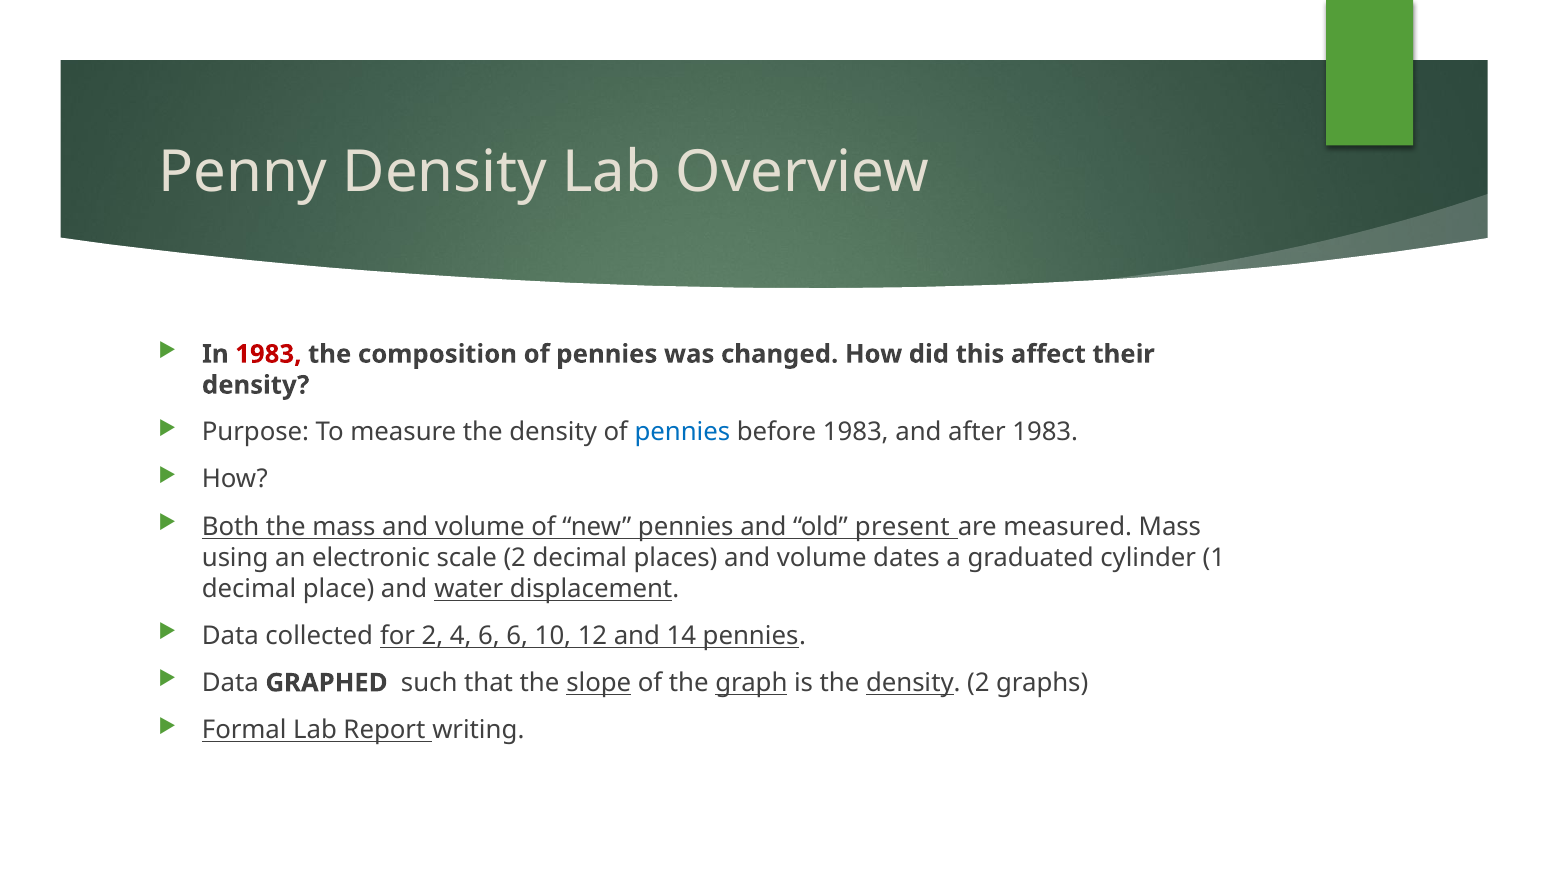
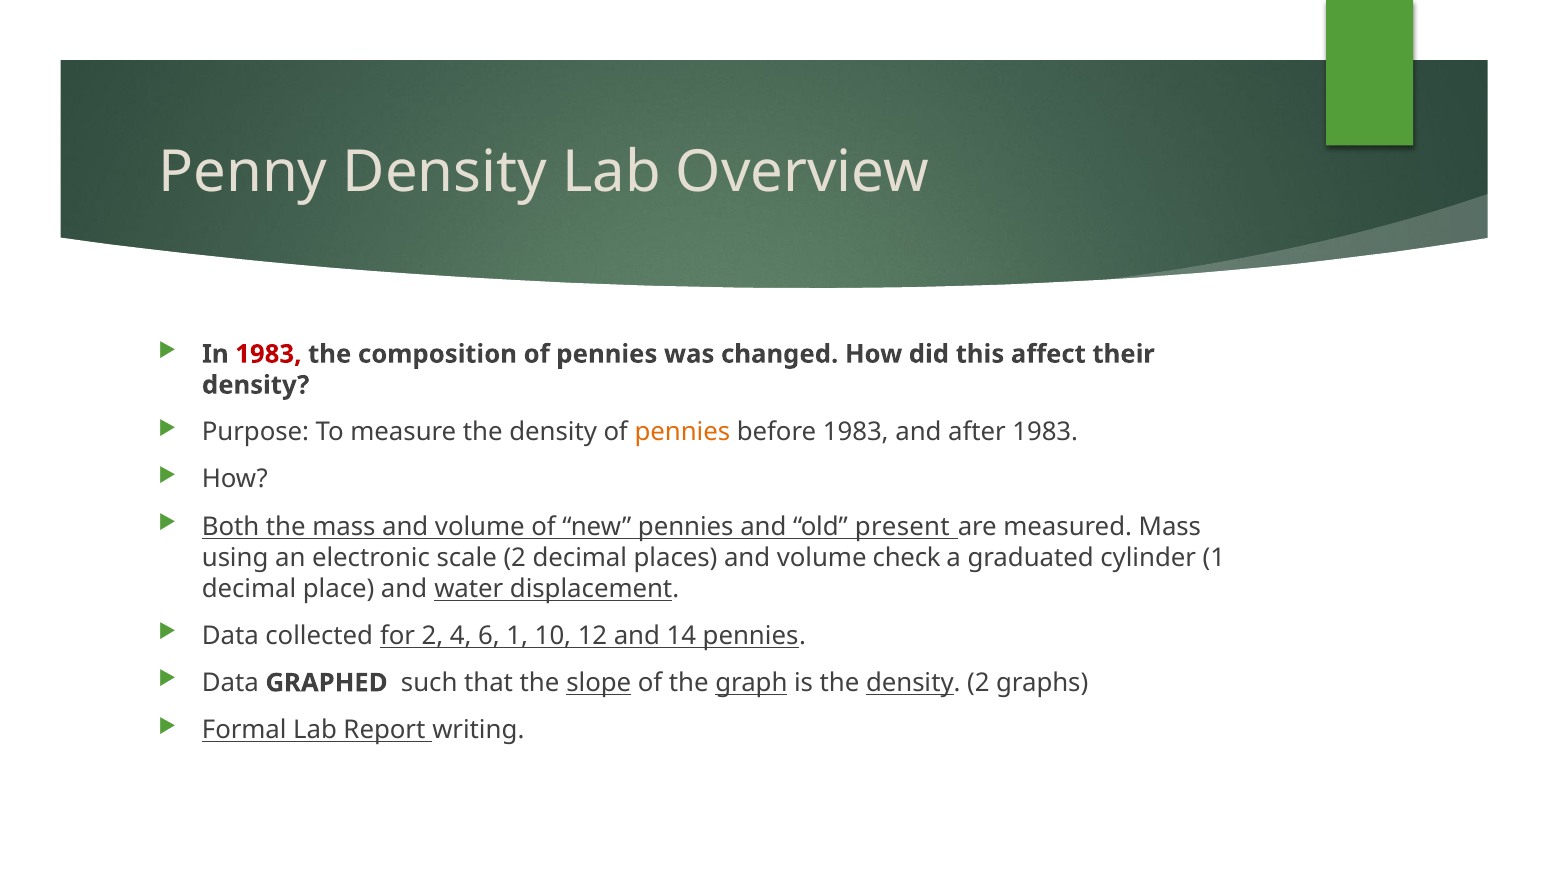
pennies colour: blue -> orange (682, 432)
dates: dates -> check (907, 557)
6 6: 6 -> 1 (517, 635)
